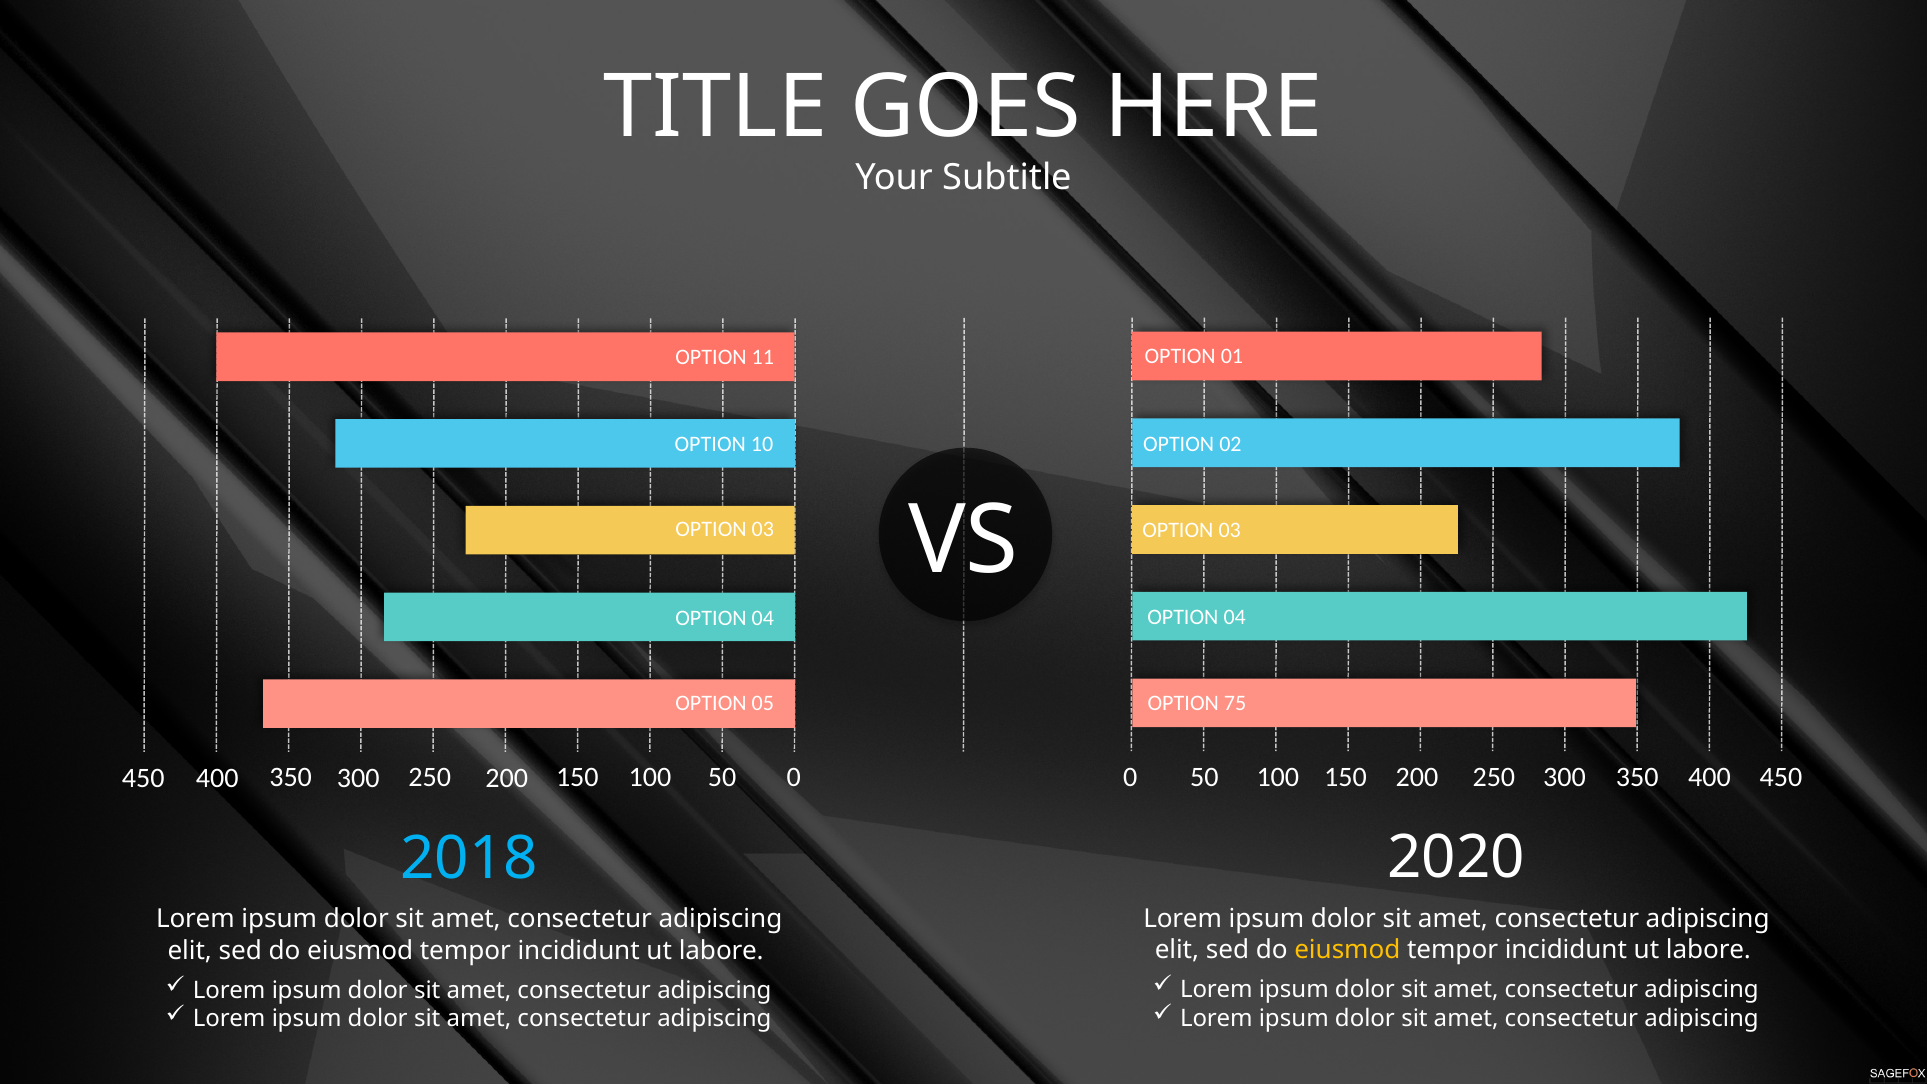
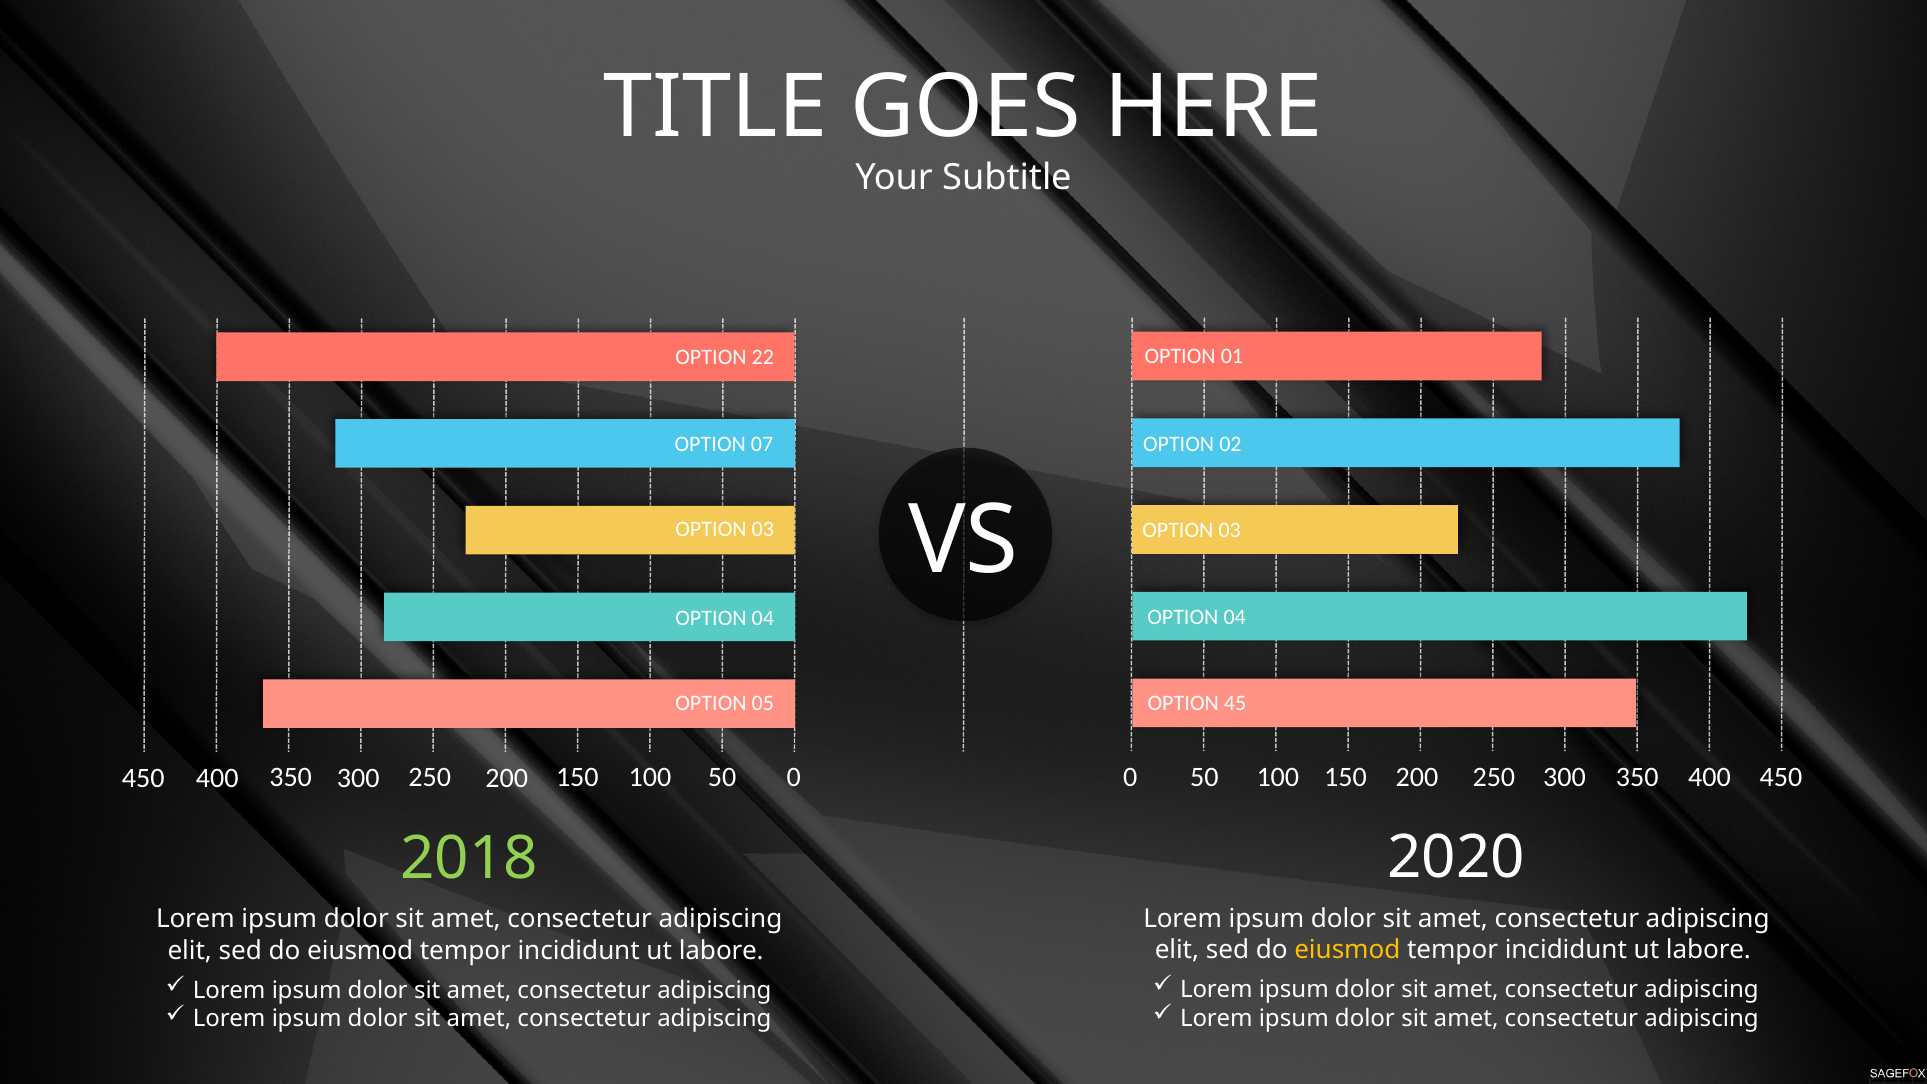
11: 11 -> 22 (763, 357)
10: 10 -> 07 (762, 444)
75: 75 -> 45 (1235, 703)
2018 colour: light blue -> light green (469, 858)
